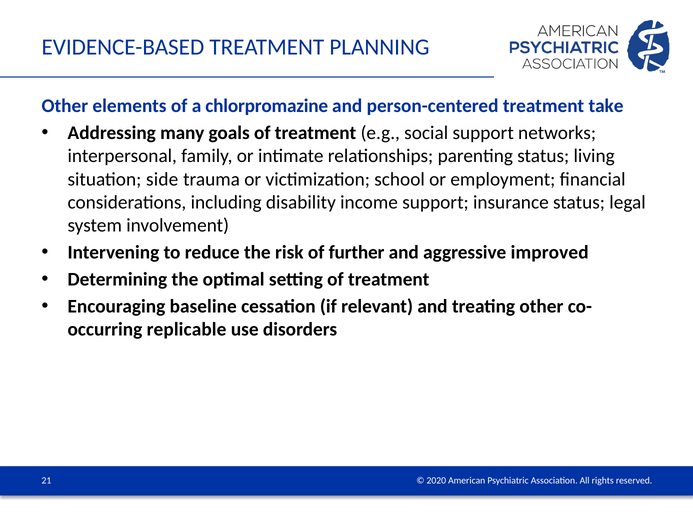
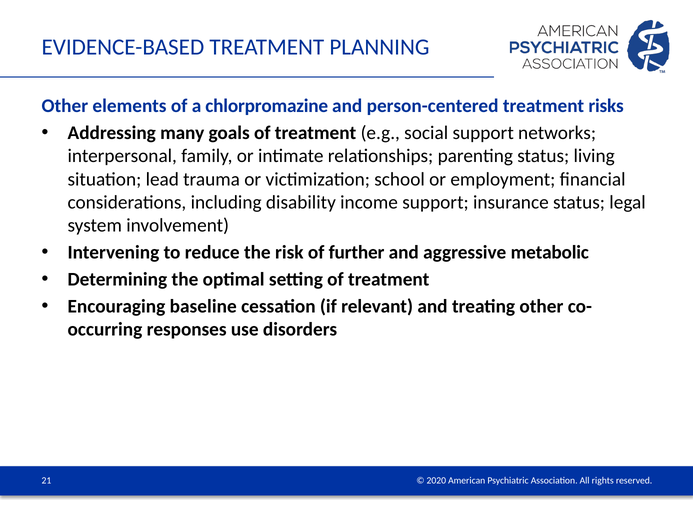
take: take -> risks (606, 106)
side: side -> lead (162, 179)
improved: improved -> metabolic (550, 252)
replicable: replicable -> responses (187, 329)
